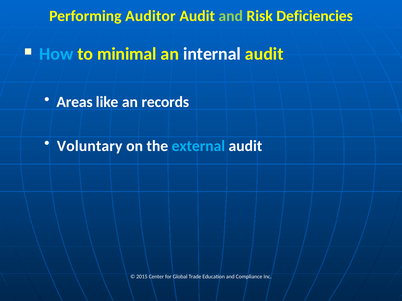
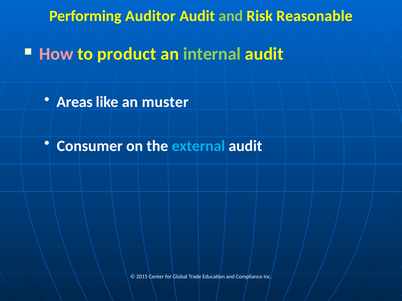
Deficiencies: Deficiencies -> Reasonable (314, 16)
How colour: light blue -> pink (56, 54)
minimal: minimal -> product (127, 54)
internal colour: white -> light green (212, 54)
records: records -> muster (165, 102)
Voluntary: Voluntary -> Consumer (90, 146)
